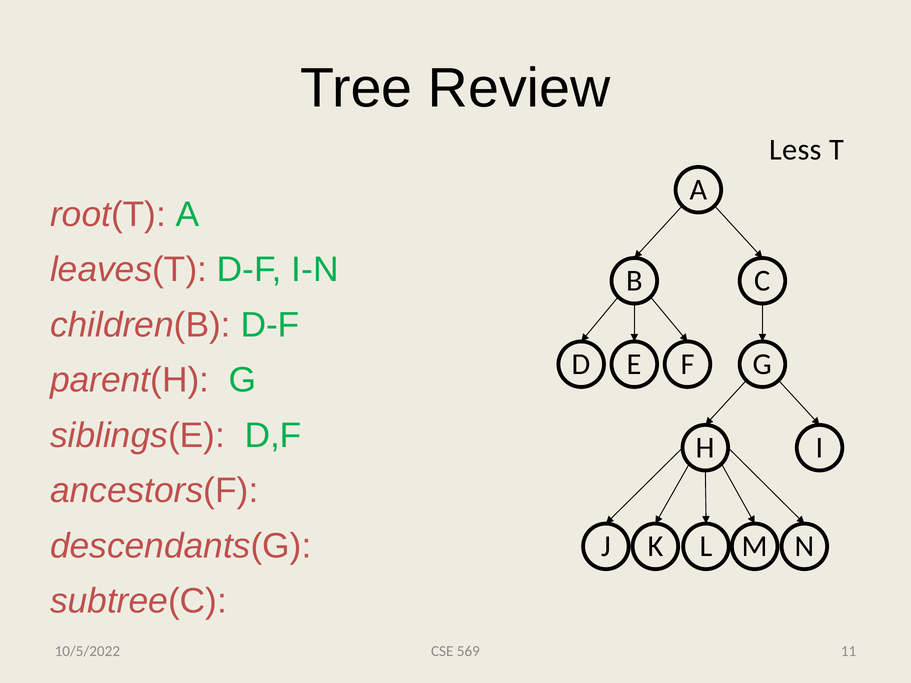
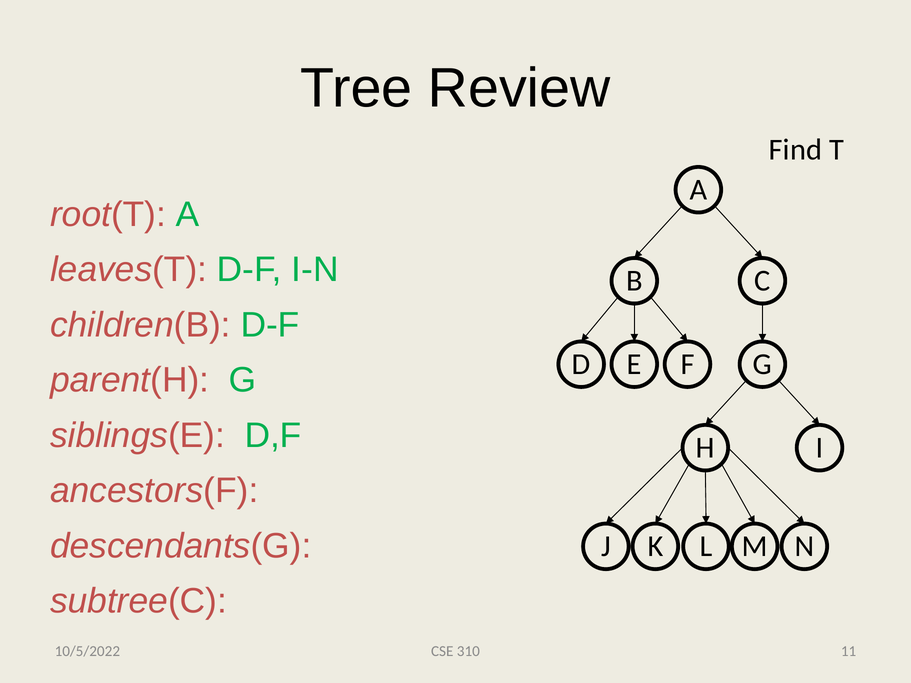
Less: Less -> Find (795, 150)
569: 569 -> 310 (468, 651)
